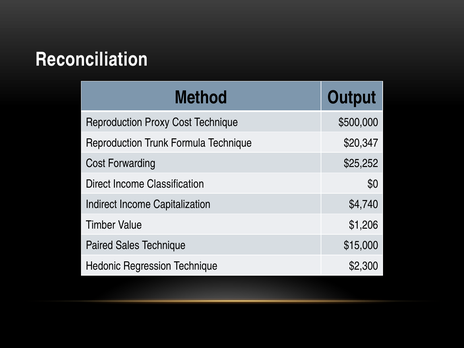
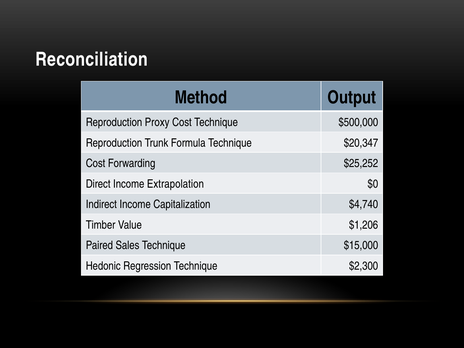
Classification: Classification -> Extrapolation (175, 184)
